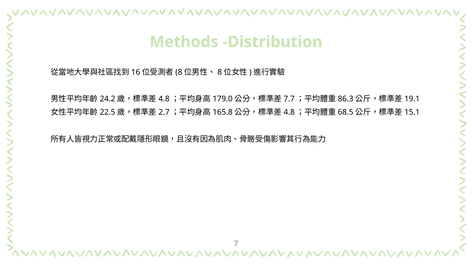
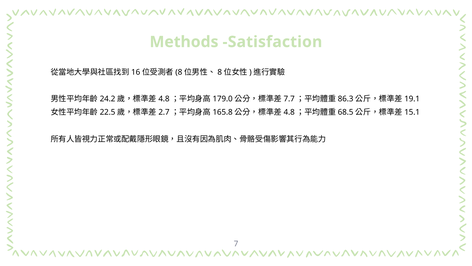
Distribution: Distribution -> Satisfaction (272, 42)
